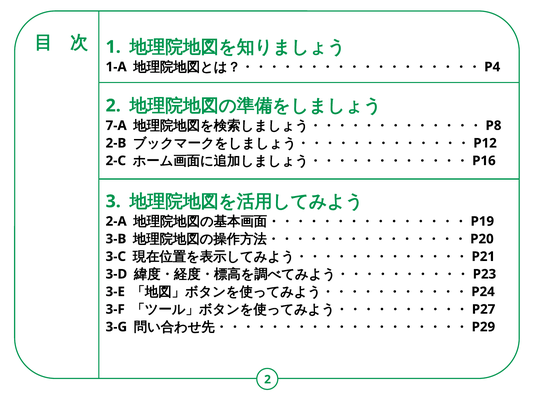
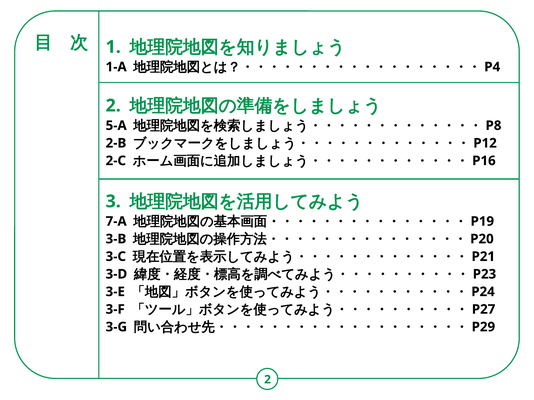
7-A: 7-A -> 5-A (116, 126)
2-A: 2-A -> 7-A (116, 222)
